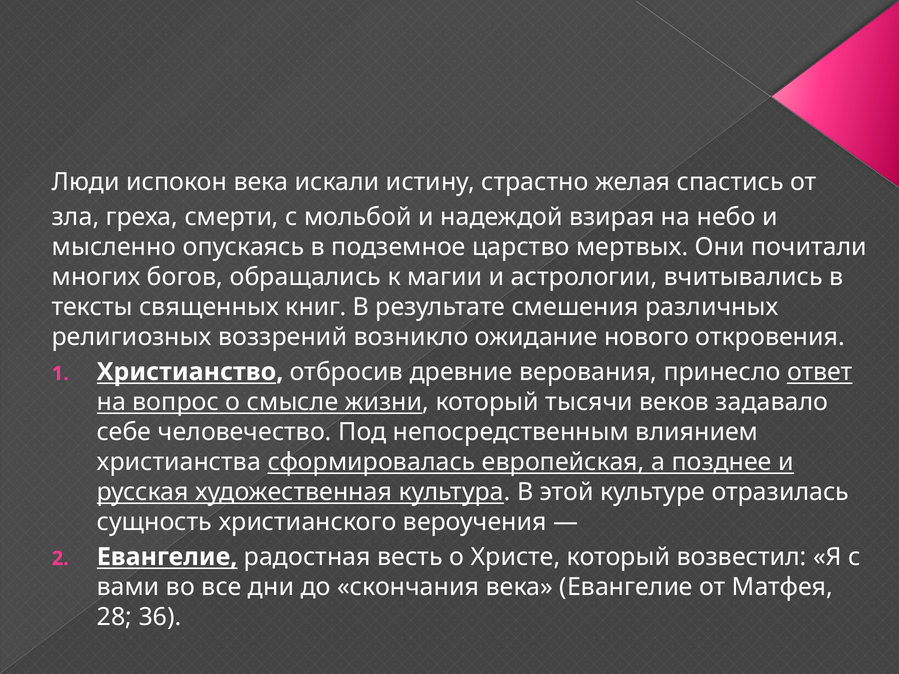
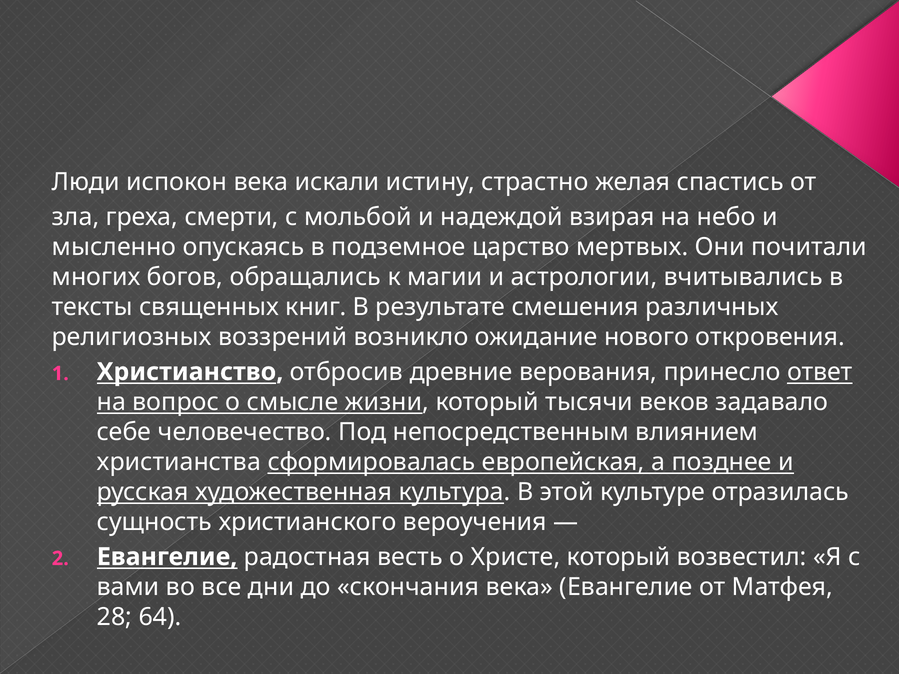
36: 36 -> 64 (160, 617)
